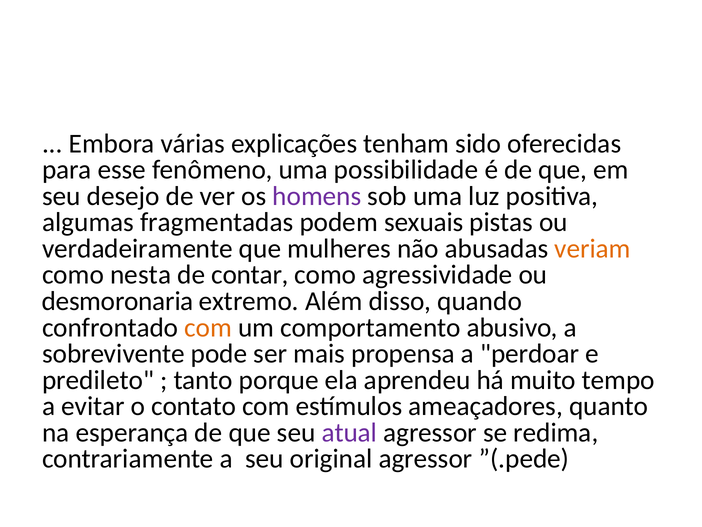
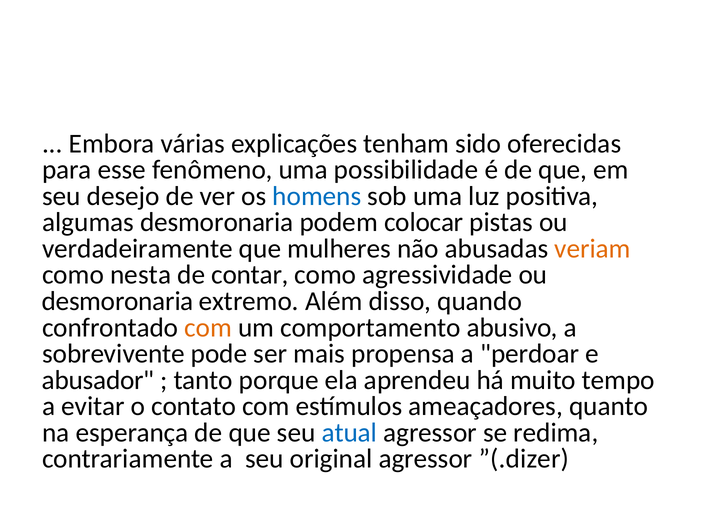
homens colour: purple -> blue (317, 196)
algumas fragmentadas: fragmentadas -> desmoronaria (217, 222)
sexuais: sexuais -> colocar (424, 222)
predileto: predileto -> abusador (98, 380)
atual colour: purple -> blue (349, 432)
”(.pede: ”(.pede -> ”(.dizer (524, 458)
